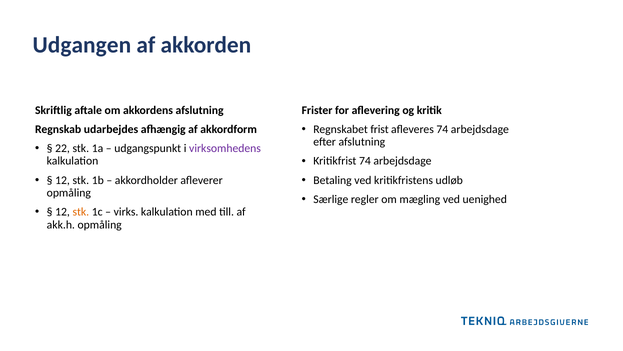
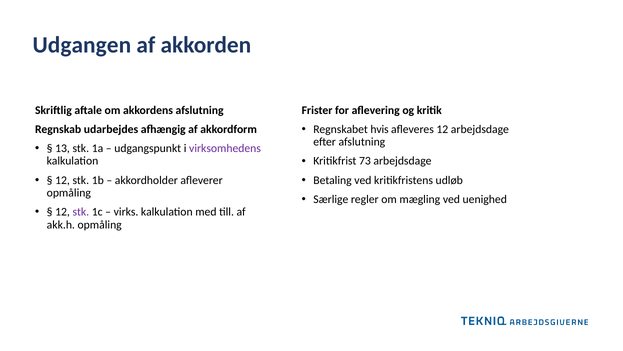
frist: frist -> hvis (380, 129)
afleveres 74: 74 -> 12 (442, 129)
22: 22 -> 13 (63, 148)
Kritikfrist 74: 74 -> 73 (365, 161)
stk colour: orange -> purple (81, 212)
